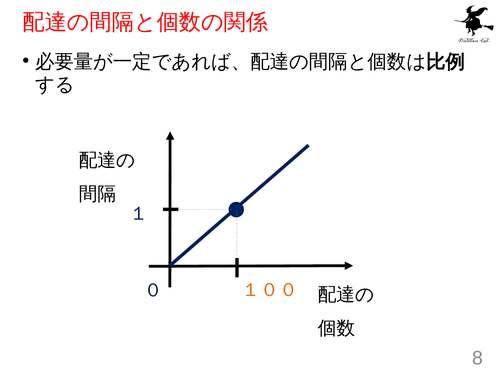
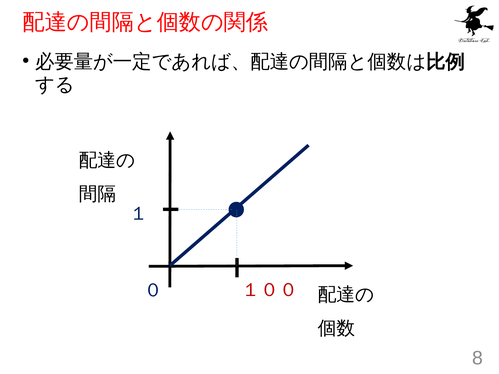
１００ colour: orange -> red (270, 290)
